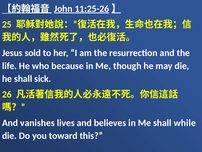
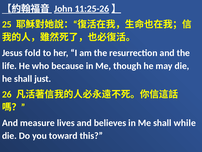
sold: sold -> fold (33, 53)
sick: sick -> just (43, 78)
vanishes: vanishes -> measure (37, 122)
